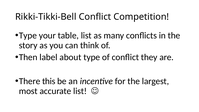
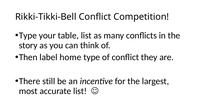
about: about -> home (70, 57)
this: this -> still (49, 81)
